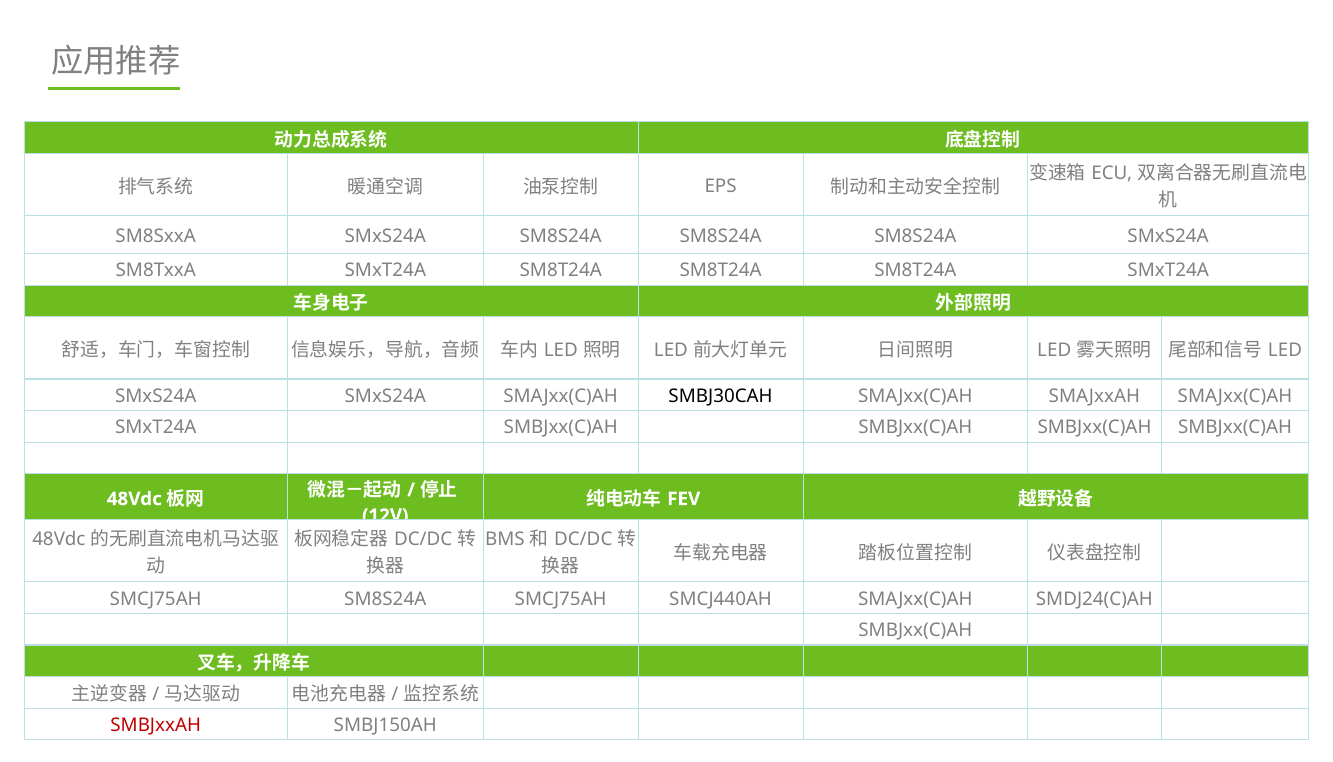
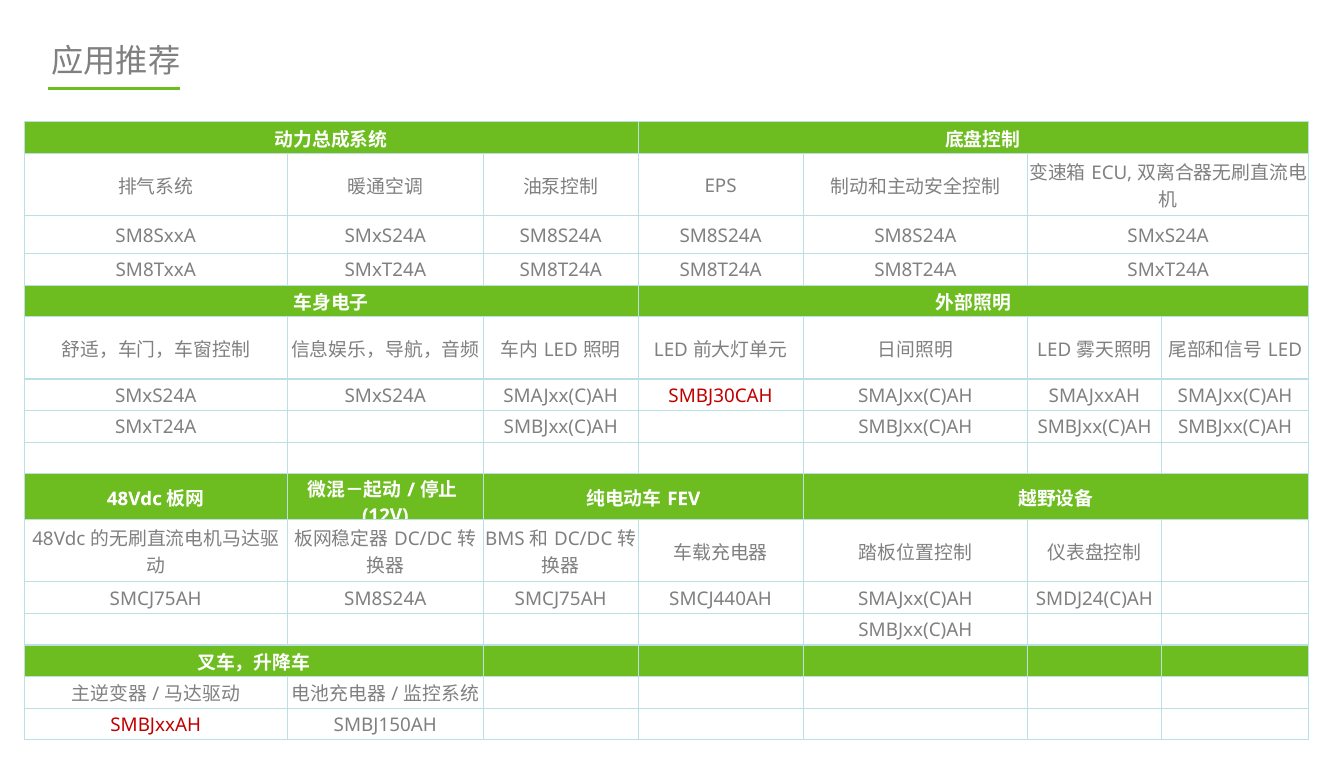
SMBJ30CAH colour: black -> red (721, 396)
